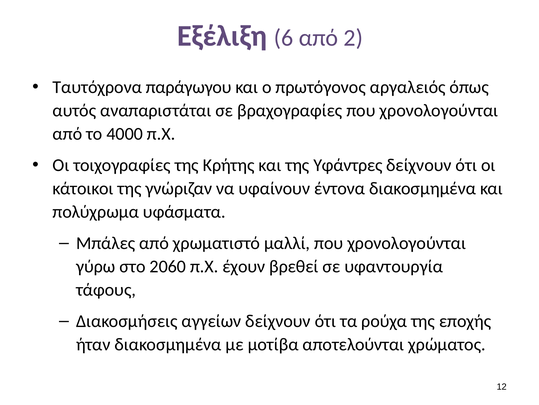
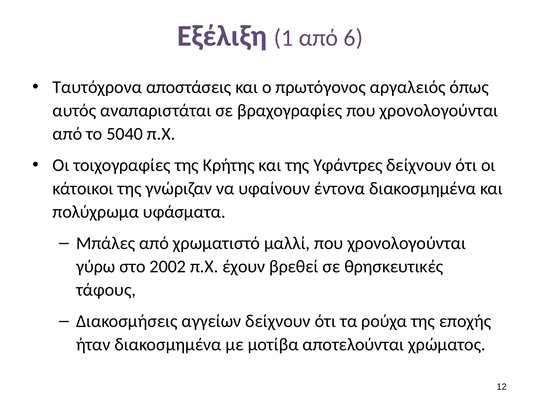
6: 6 -> 1 (284, 38)
2: 2 -> 6 (353, 38)
παράγωγου: παράγωγου -> αποστάσεις (189, 87)
4000: 4000 -> 5040 (125, 134)
2060: 2060 -> 2002 (168, 266)
υφαντουργία: υφαντουργία -> θρησκευτικές (394, 266)
